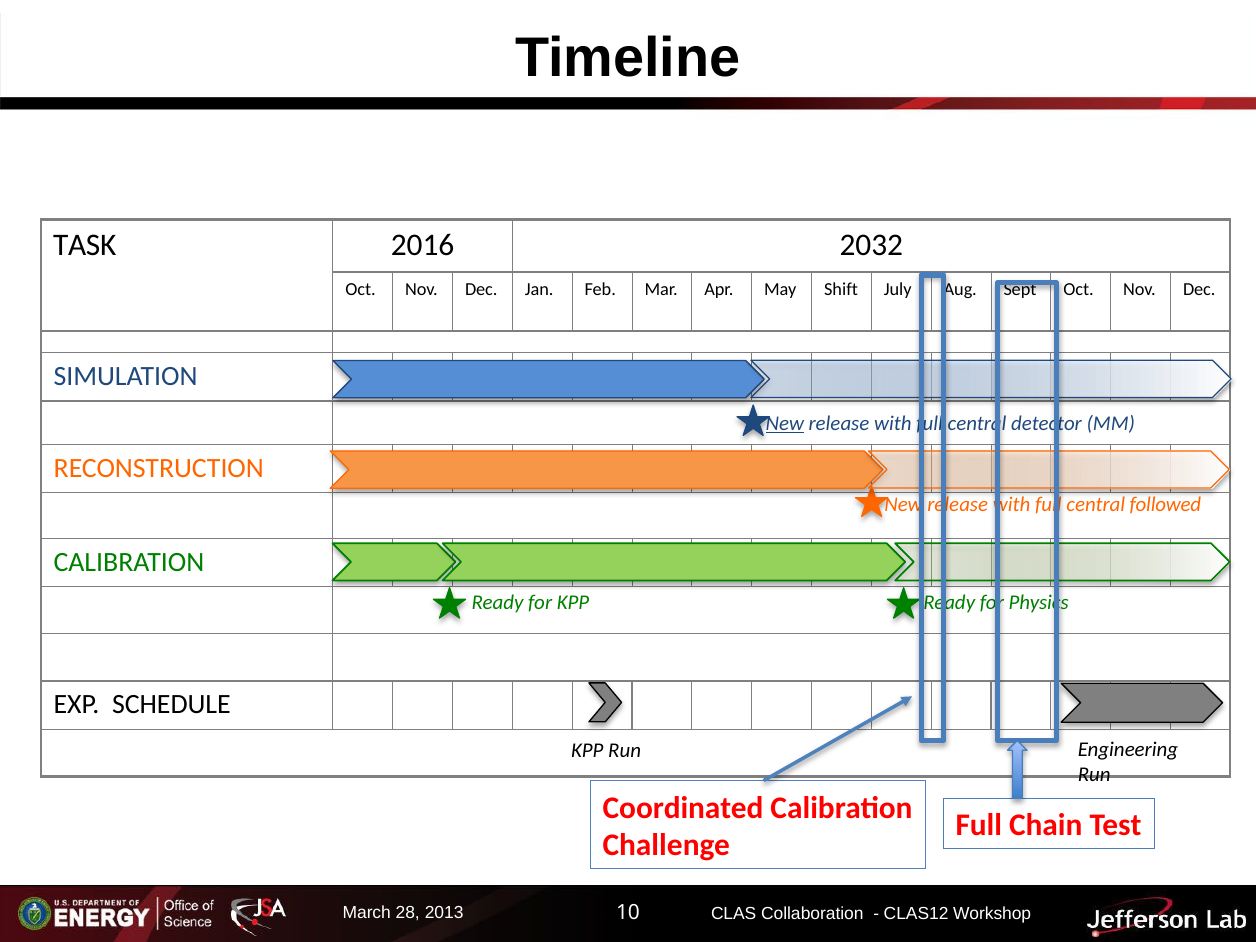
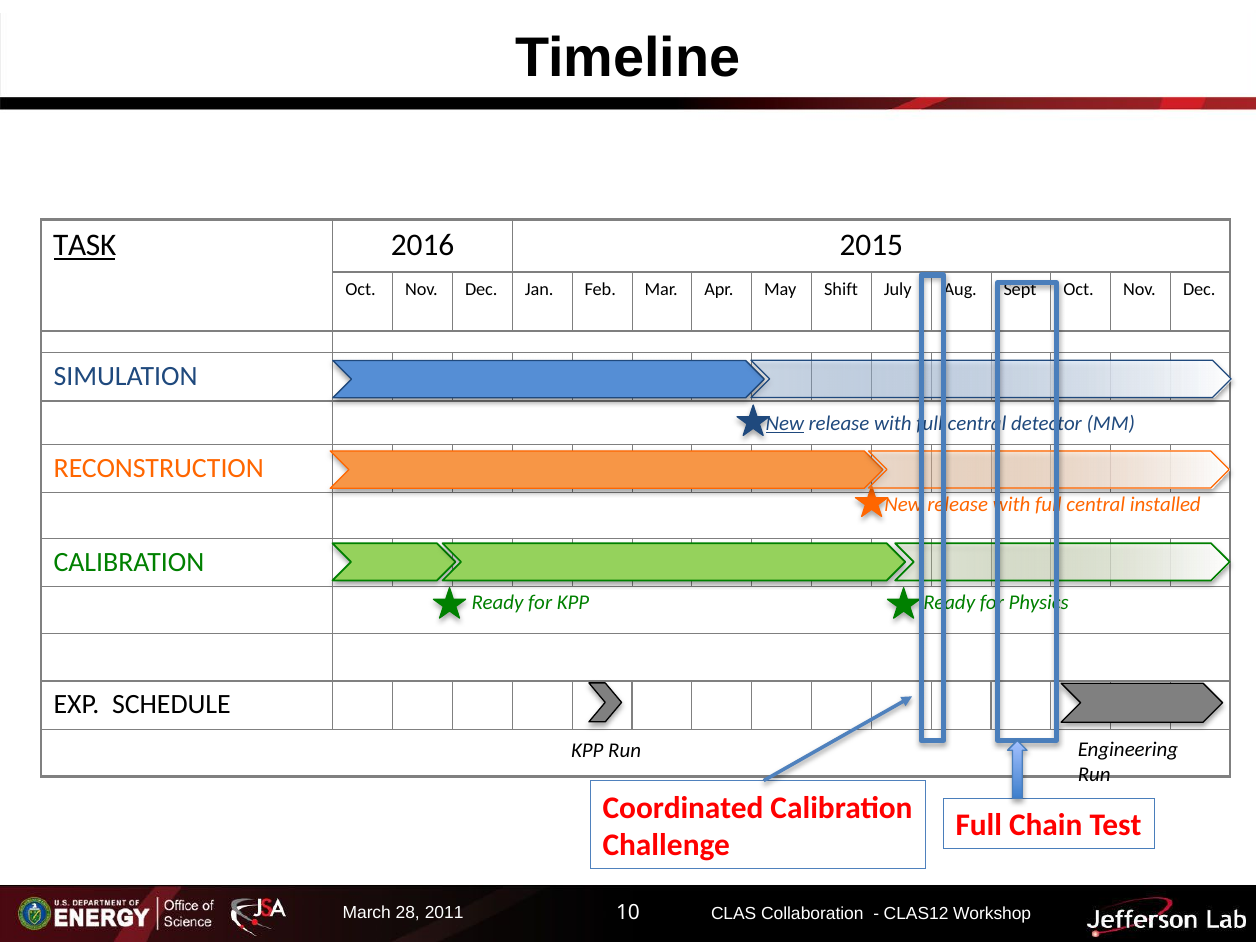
TASK underline: none -> present (85, 245)
2032: 2032 -> 2015 (871, 245)
followed: followed -> installed (1165, 504)
2013: 2013 -> 2011 (444, 913)
